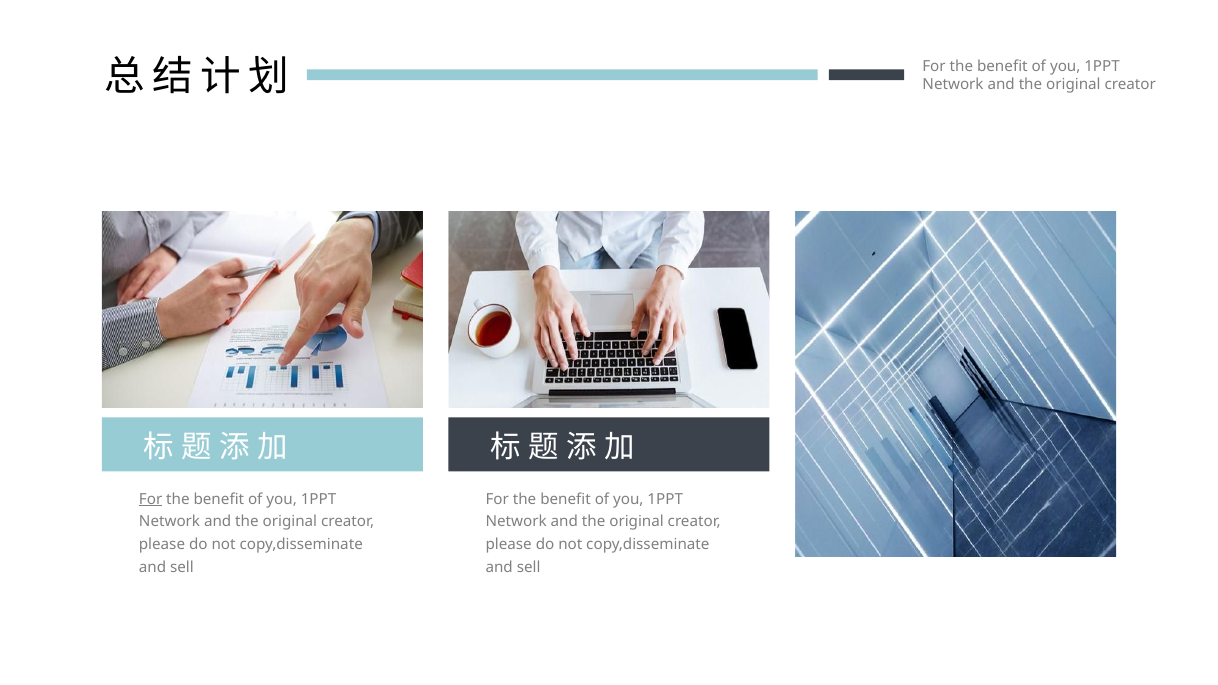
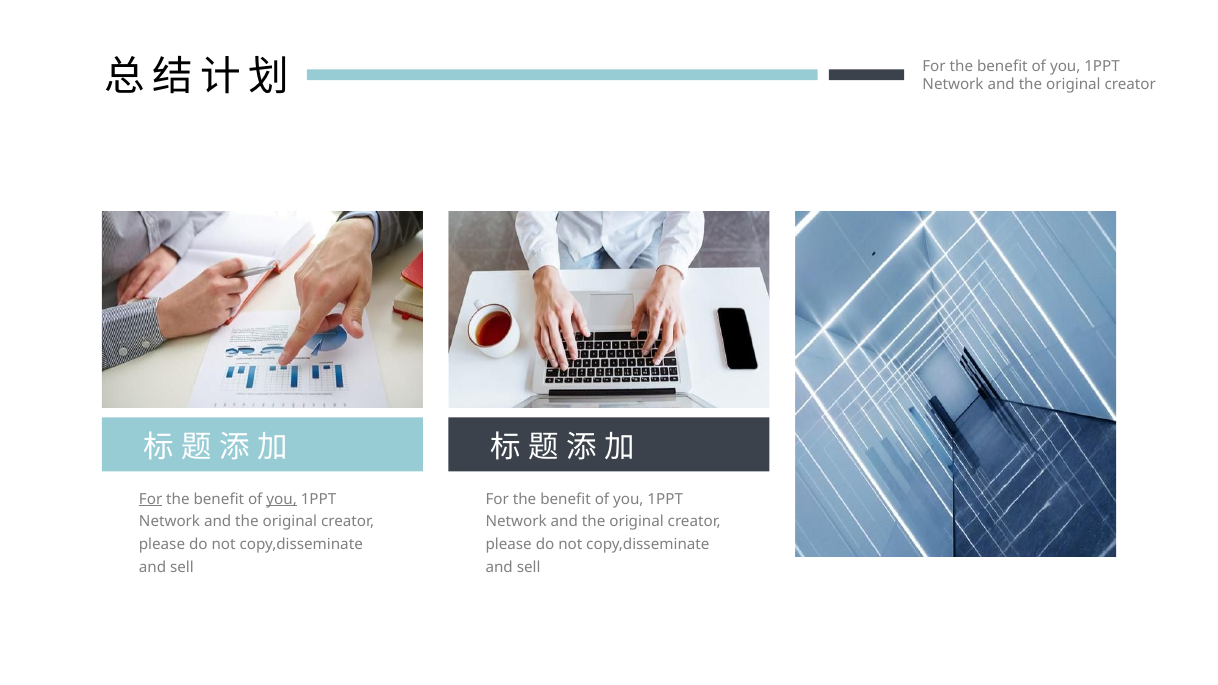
you underline: none -> present (282, 499)
